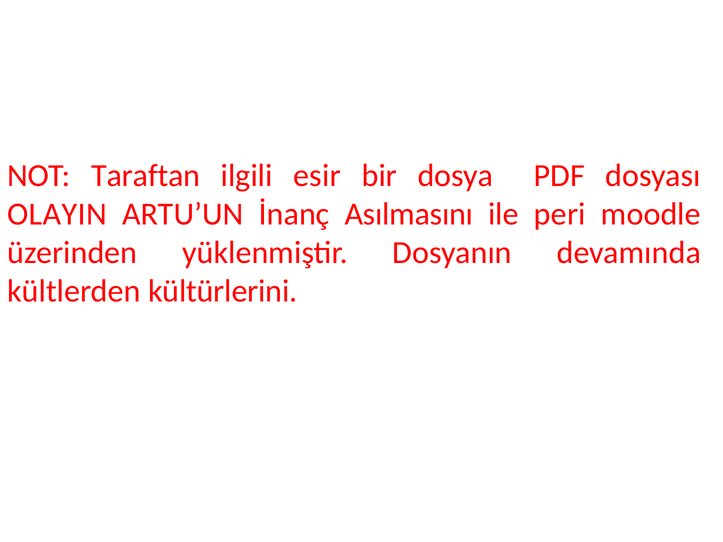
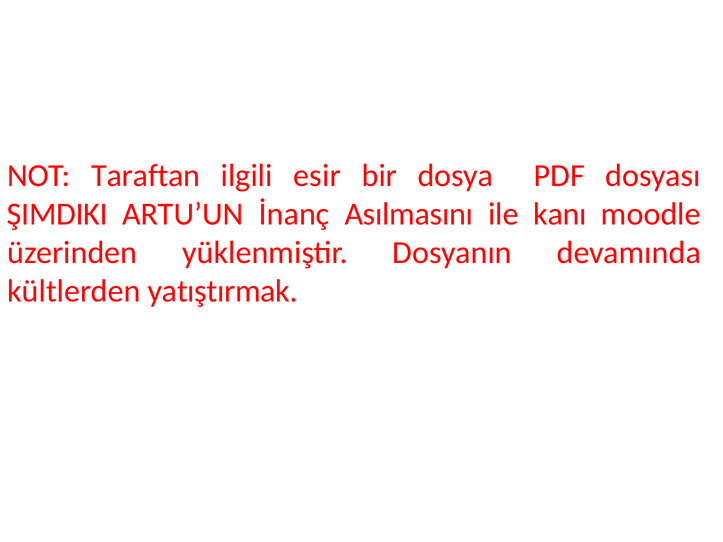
OLAYIN: OLAYIN -> ŞIMDIKI (57, 214)
peri: peri -> kanı (560, 214)
kültürlerini: kültürlerini -> yatıştırmak (223, 291)
